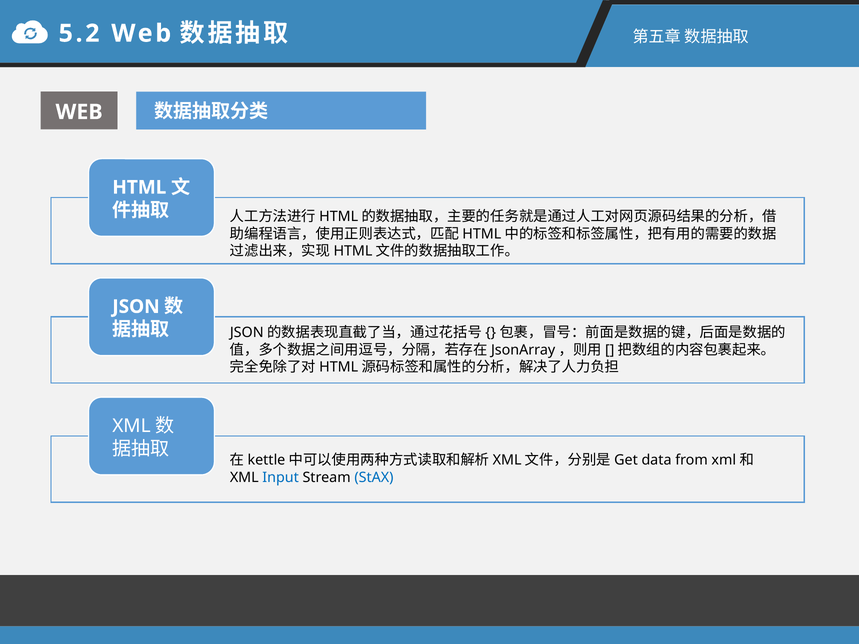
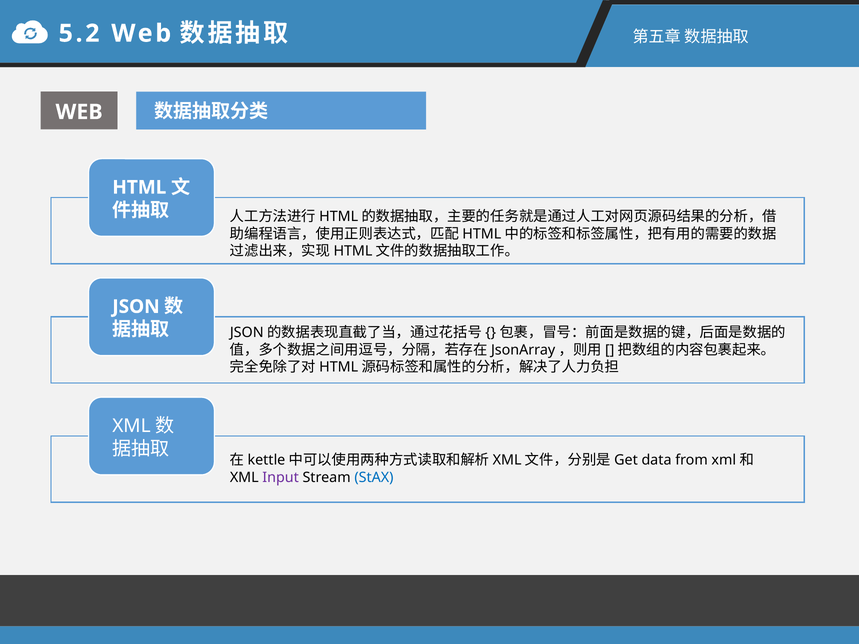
Input colour: blue -> purple (281, 478)
